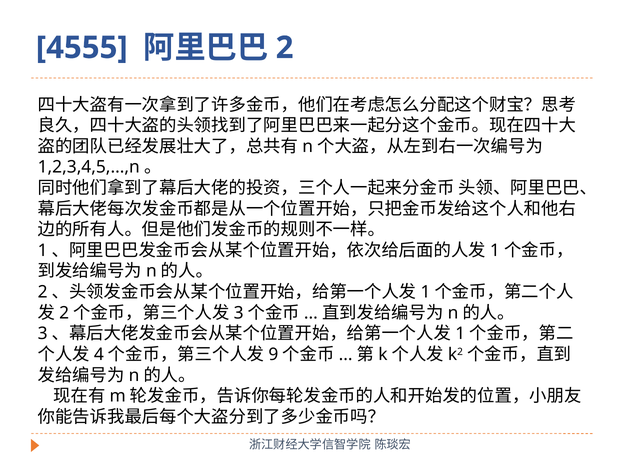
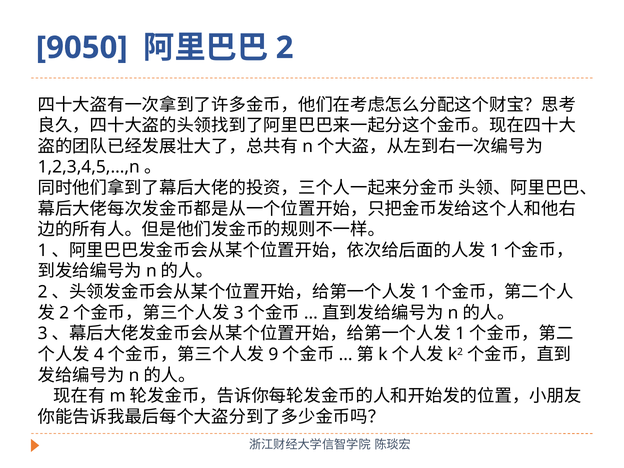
4555: 4555 -> 9050 (82, 48)
